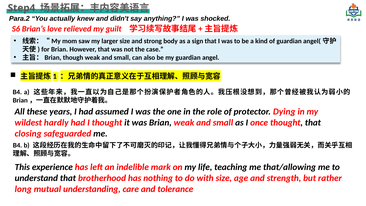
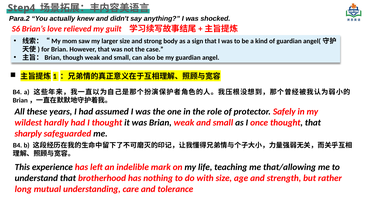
Dying: Dying -> Safely (284, 111)
closing: closing -> sharply (28, 133)
